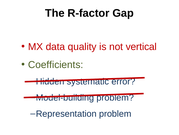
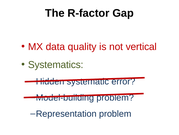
Coefficients: Coefficients -> Systematics (56, 64)
